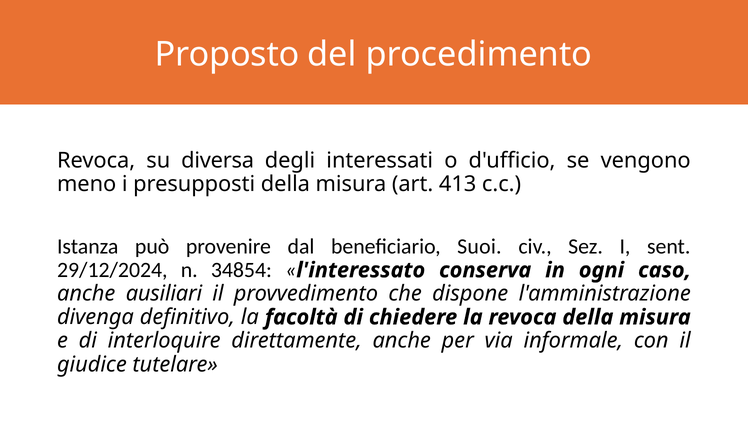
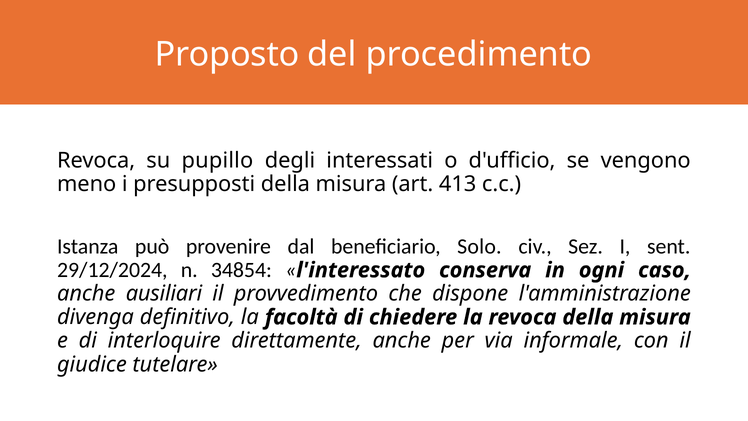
diversa: diversa -> pupillo (217, 160)
Suoi: Suoi -> Solo (479, 246)
